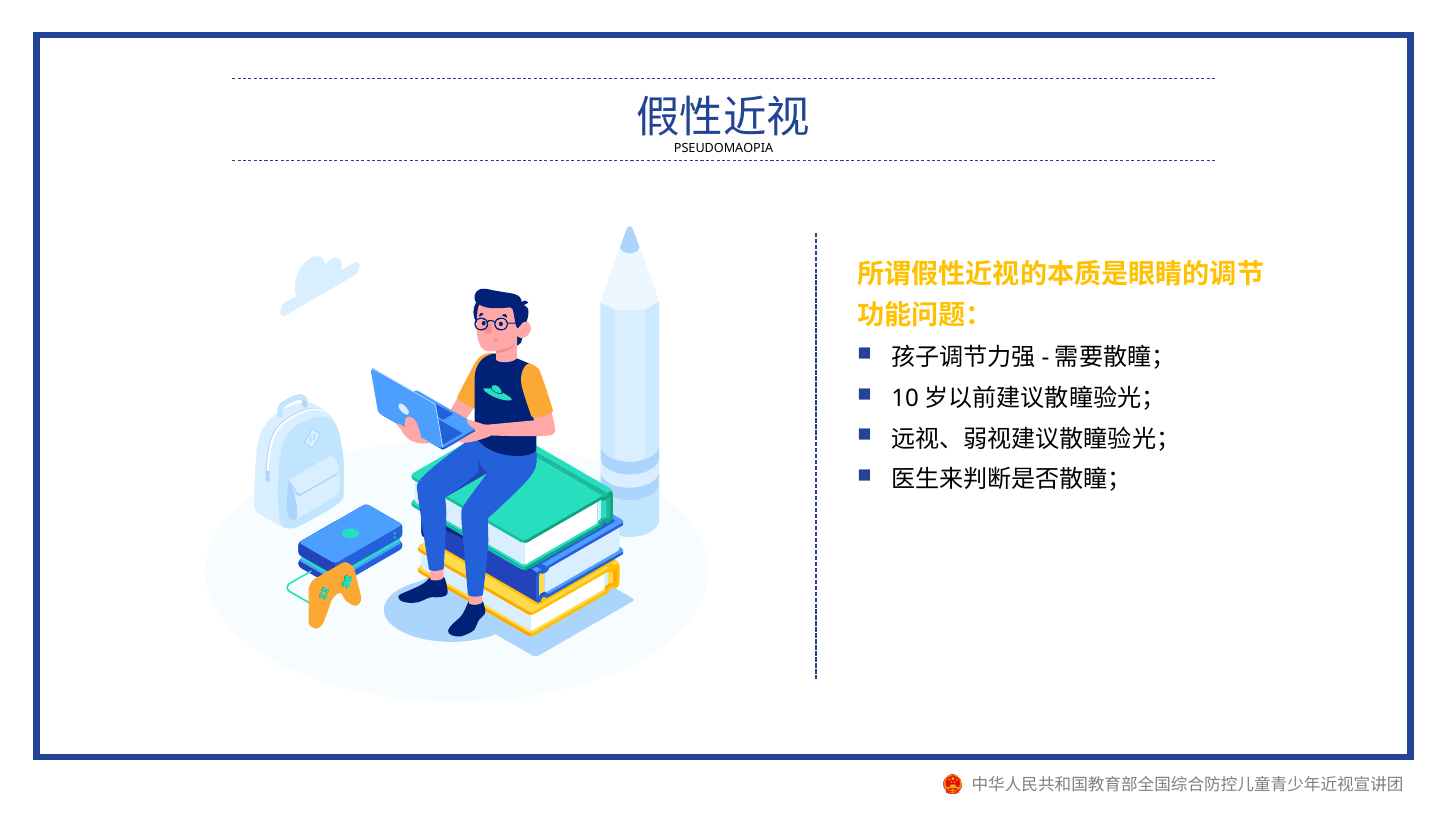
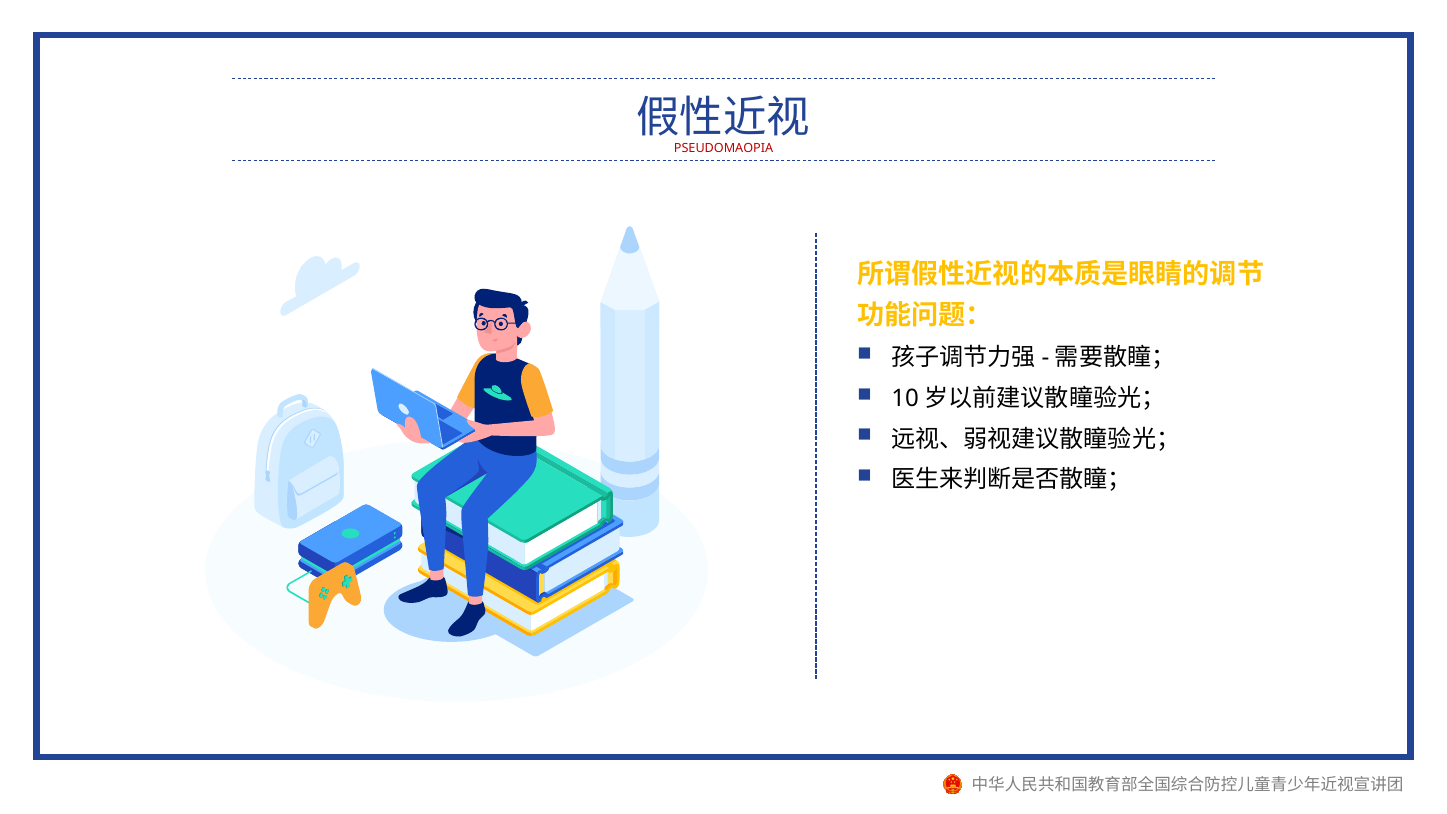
PSEUDOMAOPIA colour: black -> red (724, 148)
